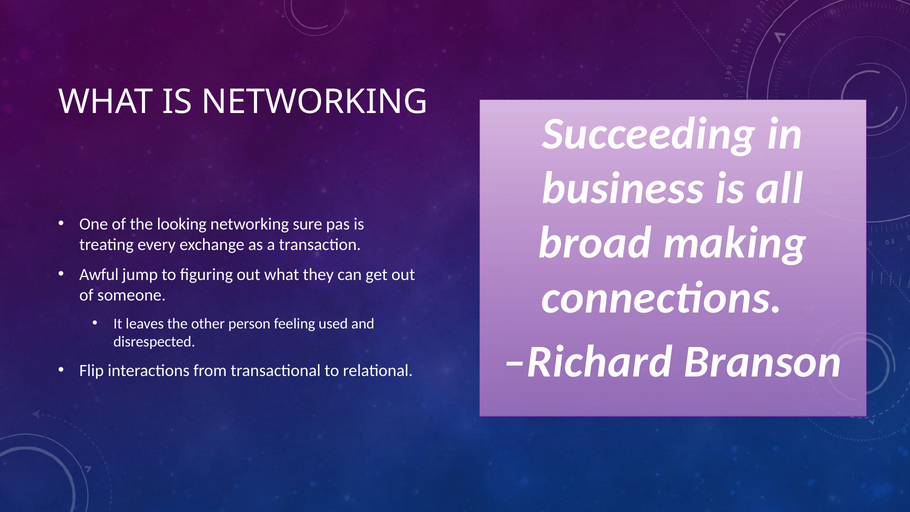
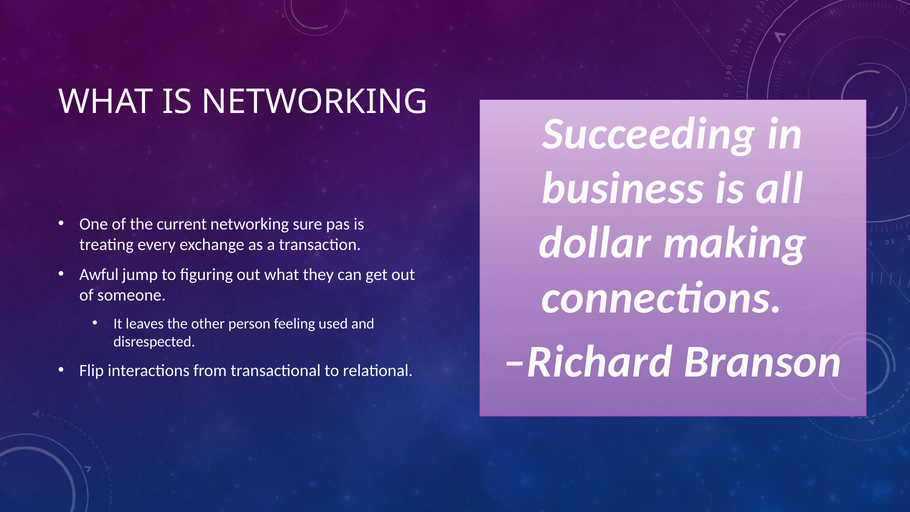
looking: looking -> current (182, 224)
broad: broad -> dollar (595, 243)
